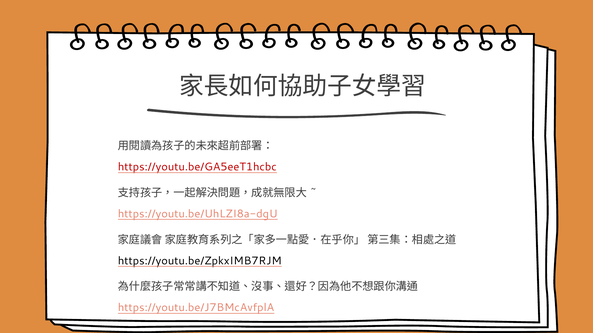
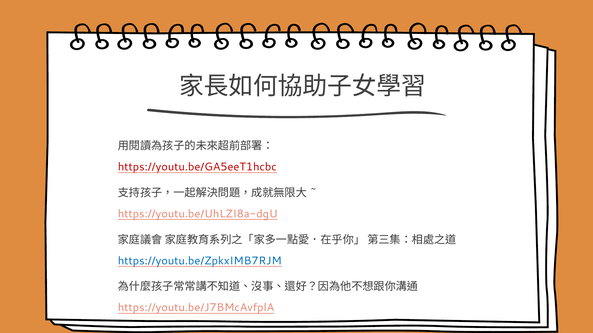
https://youtu.be/ZpkxIMB7RJM colour: black -> blue (200, 261)
